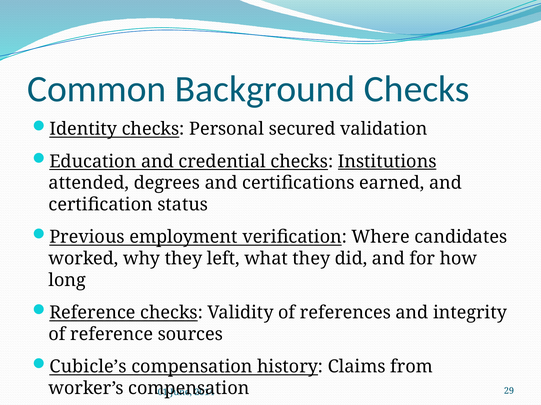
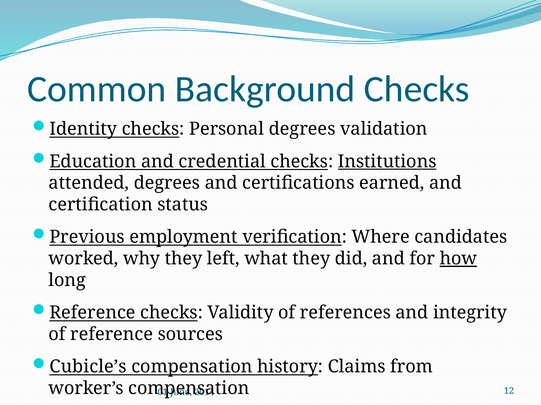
Personal secured: secured -> degrees (302, 129)
how underline: none -> present (458, 259)
29: 29 -> 12 (509, 391)
